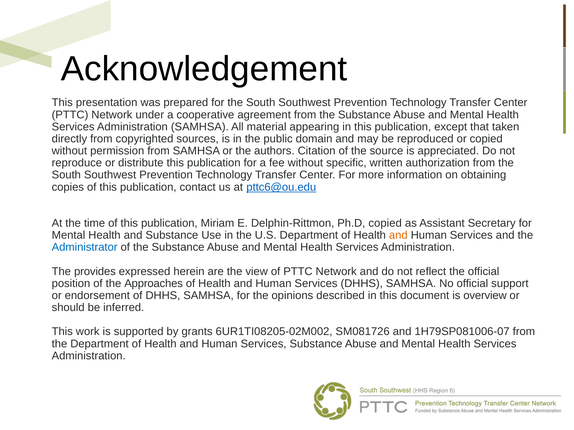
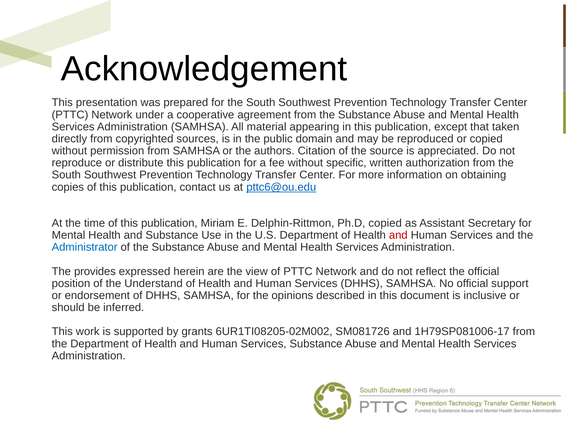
and colour: orange -> red (398, 235)
Approaches: Approaches -> Understand (154, 284)
overview: overview -> inclusive (485, 296)
1H79SP081006-07: 1H79SP081006-07 -> 1H79SP081006-17 (462, 332)
